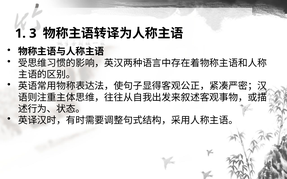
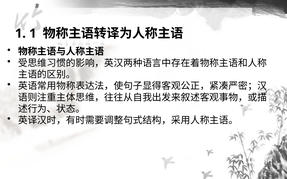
1 3: 3 -> 1 (33, 34)
